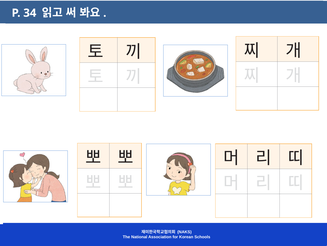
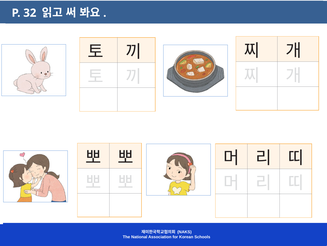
34: 34 -> 32 (30, 13)
